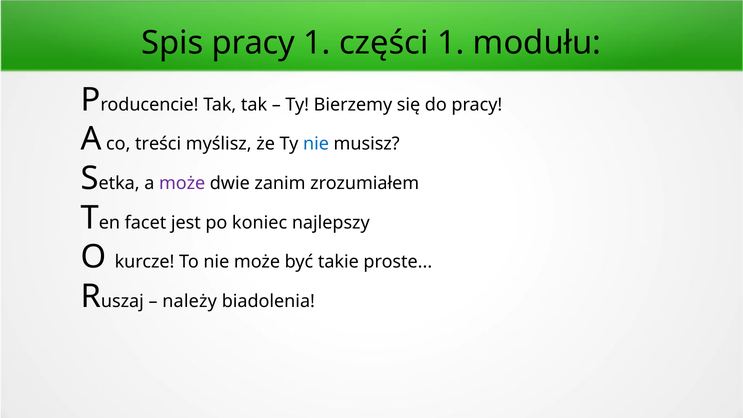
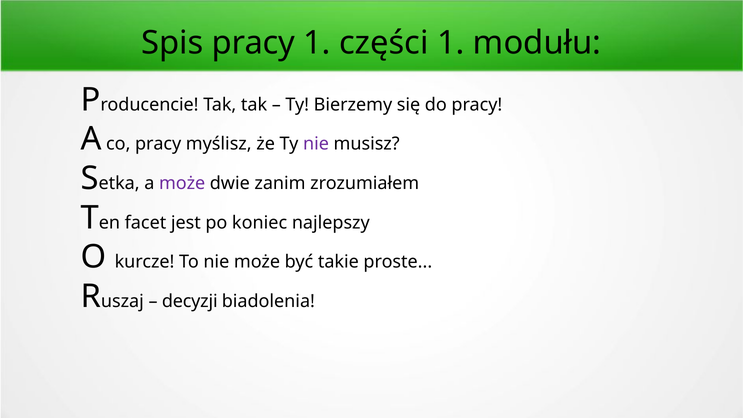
co treści: treści -> pracy (158, 144)
nie colour: blue -> purple (316, 144)
należy: należy -> decyzji (190, 301)
